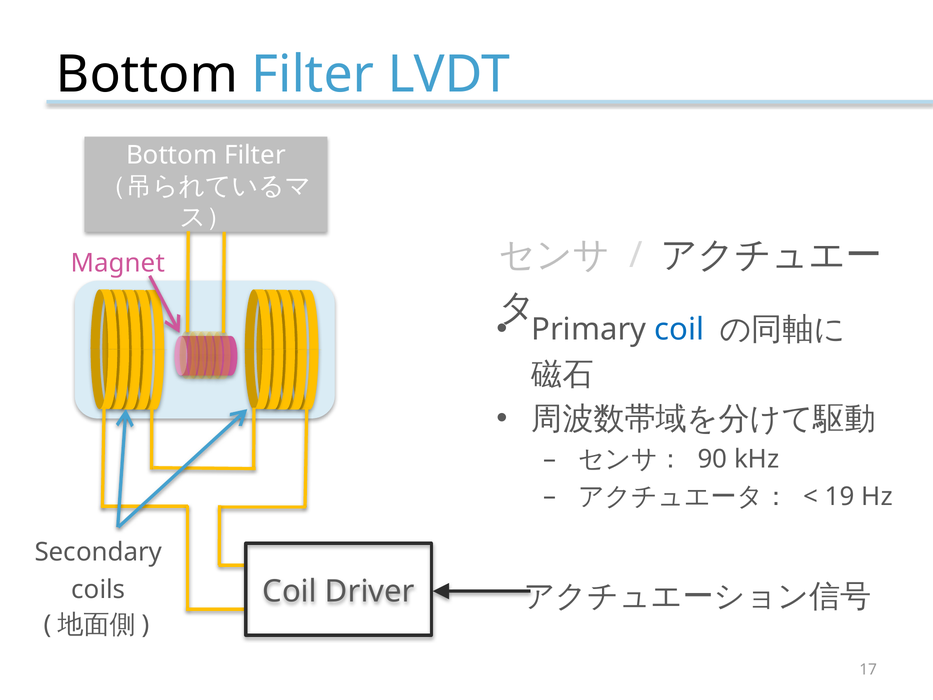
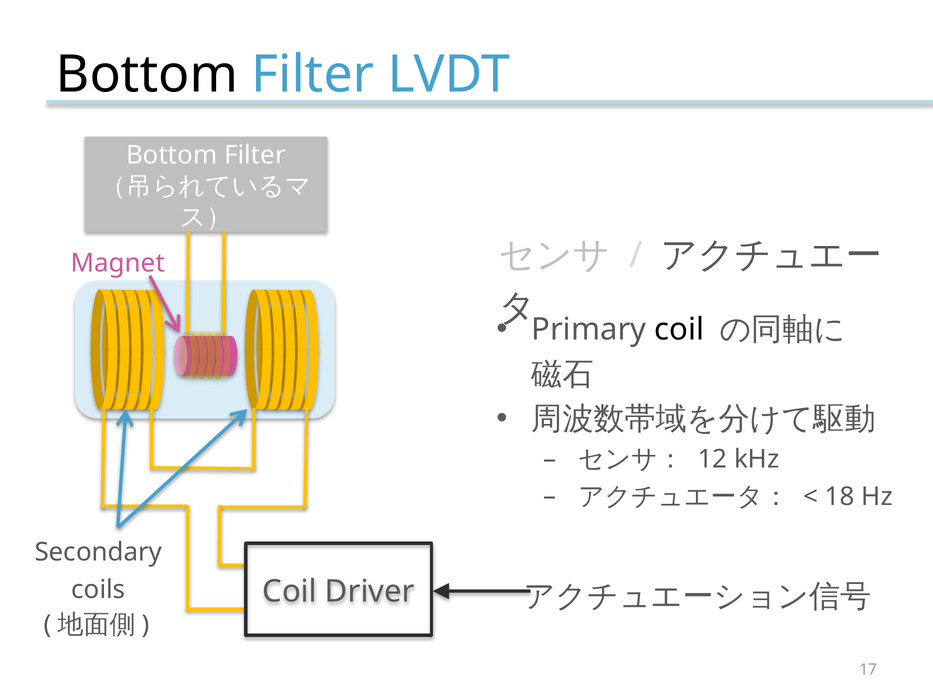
coil colour: blue -> black (679, 329)
90: 90 -> 12 (712, 459)
19: 19 -> 18 (840, 496)
